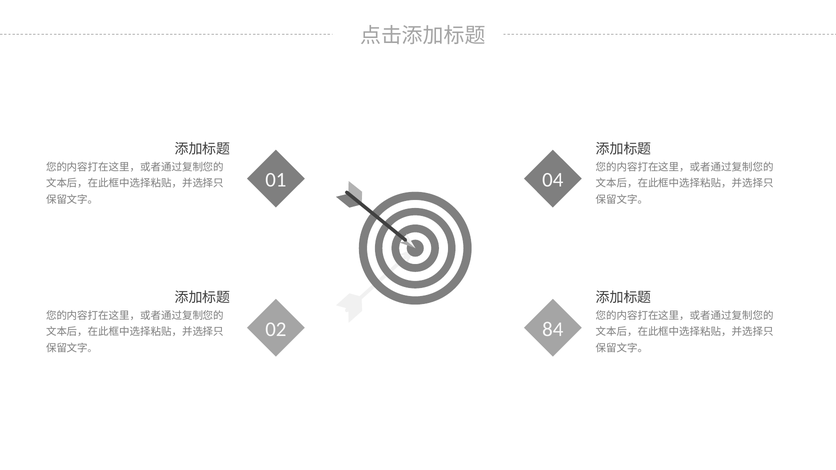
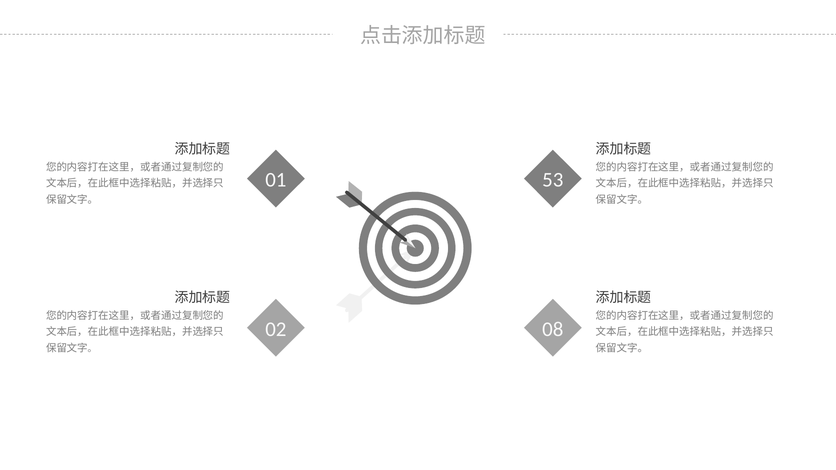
04: 04 -> 53 (553, 180)
84: 84 -> 08 (553, 329)
